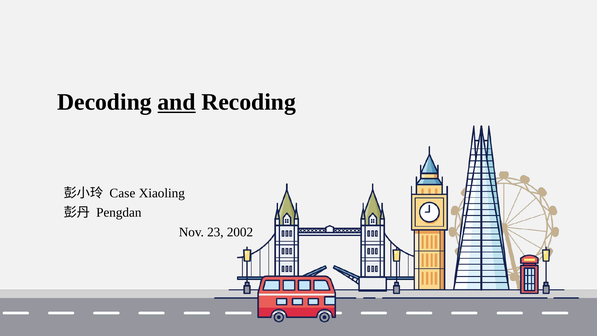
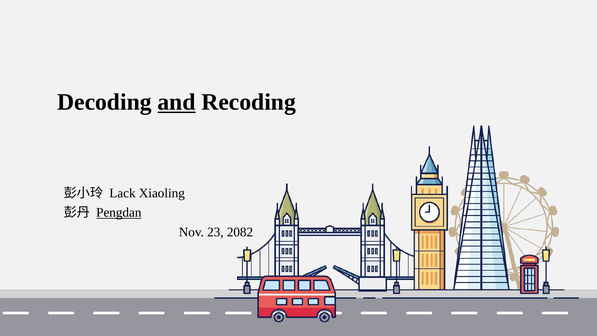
Case: Case -> Lack (122, 193)
Pengdan underline: none -> present (119, 213)
2002: 2002 -> 2082 (240, 232)
